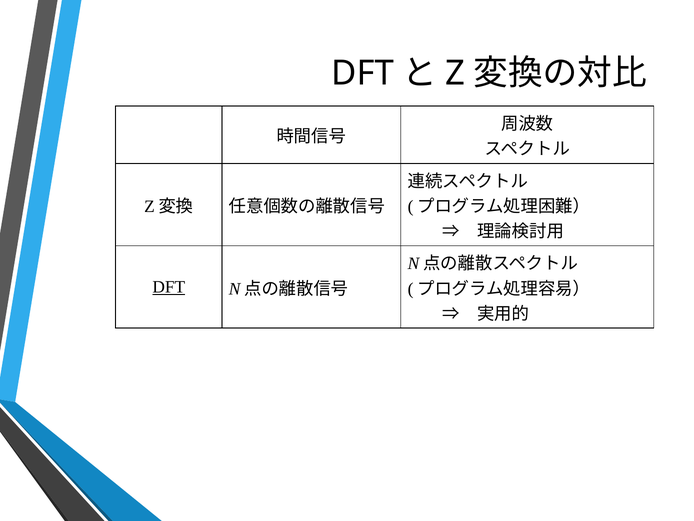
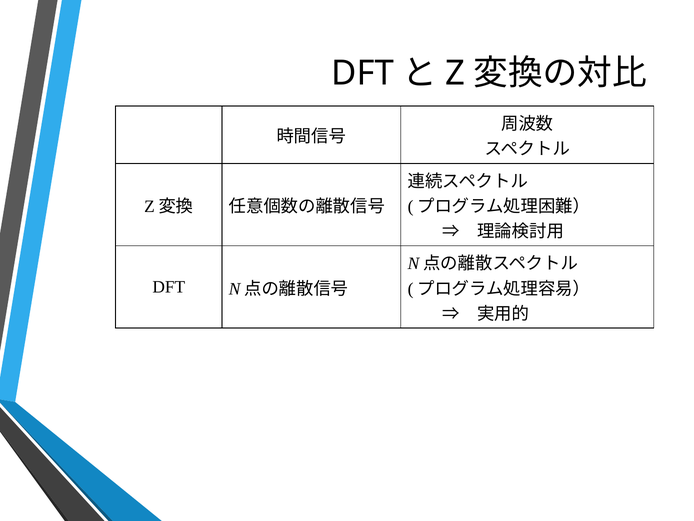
DFT underline: present -> none (169, 287)
